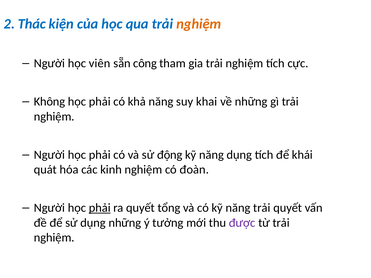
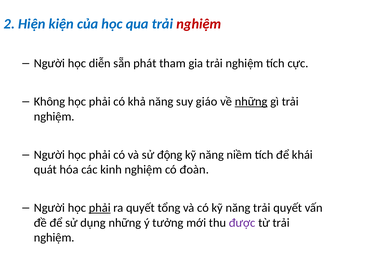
Thác: Thác -> Hiện (32, 24)
nghiệm colour: orange -> red (199, 24)
viên: viên -> diễn (100, 63)
công: công -> phát (145, 63)
khai: khai -> giáo (207, 102)
những underline: none -> present (251, 102)
năng dụng: dụng -> niềm (239, 155)
